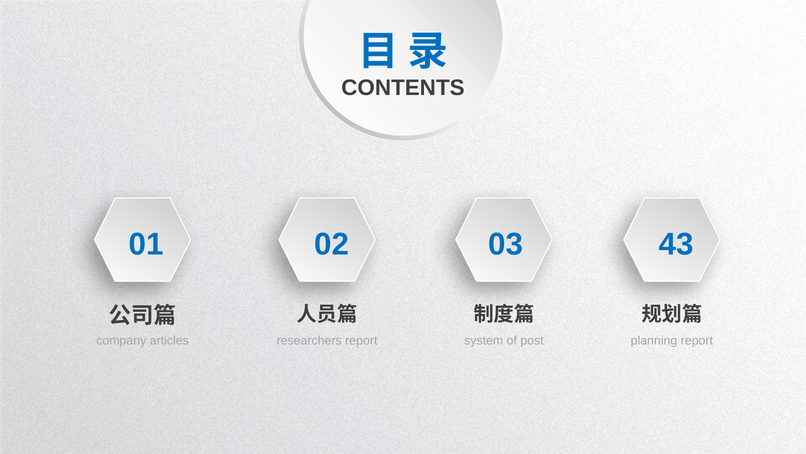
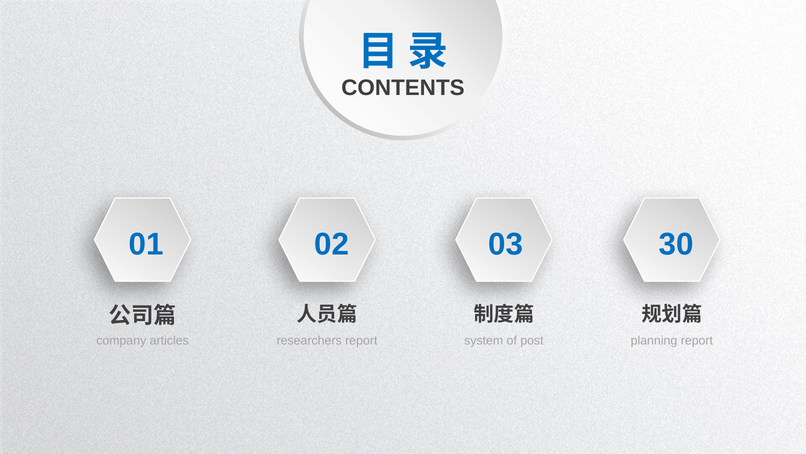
43: 43 -> 30 (676, 244)
